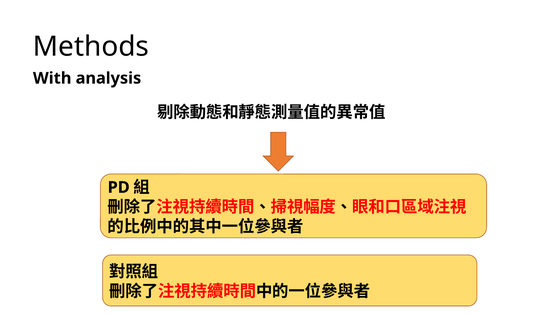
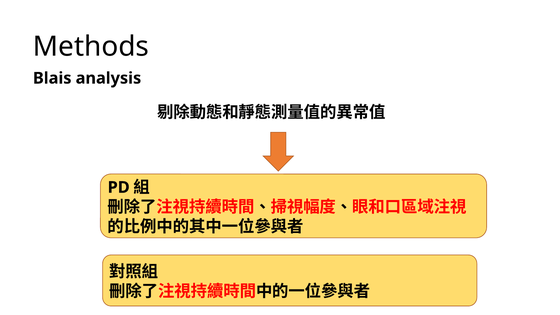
With: With -> Blais (52, 78)
